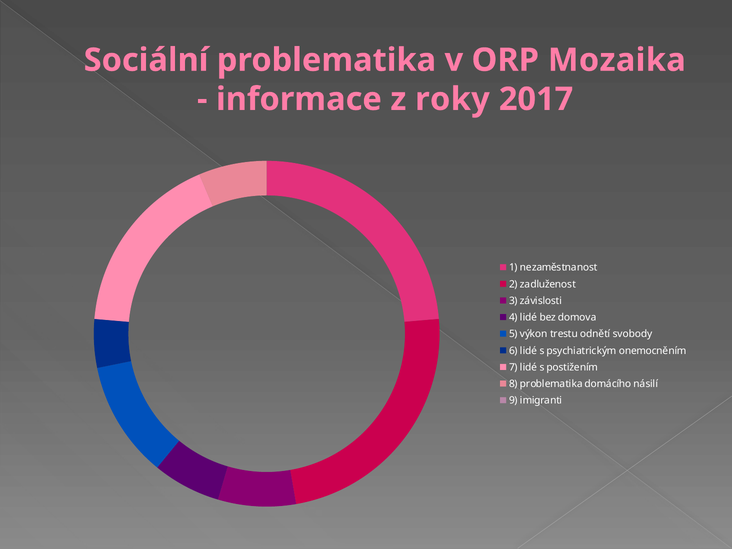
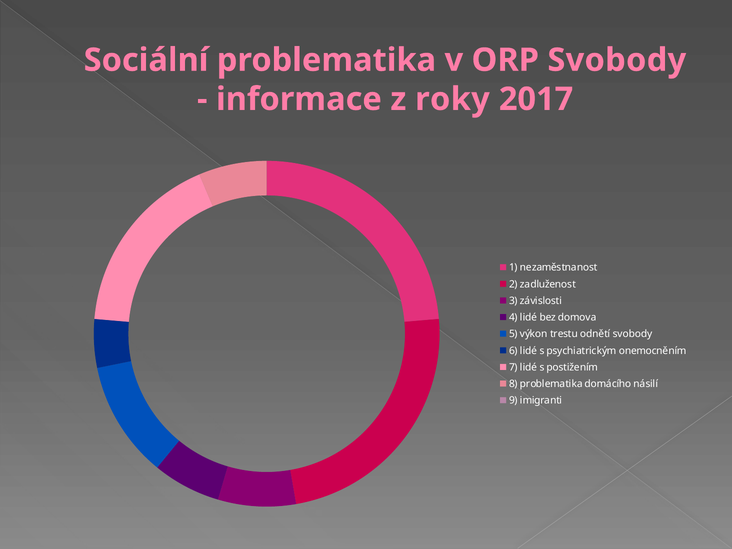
ORP Mozaika: Mozaika -> Svobody (617, 60)
